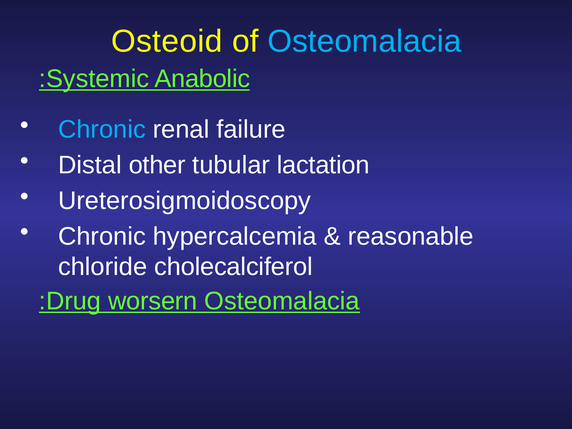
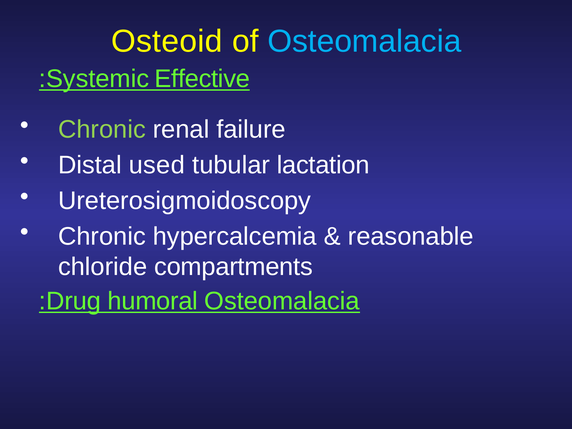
Anabolic: Anabolic -> Effective (202, 79)
Chronic colour: light blue -> light green (102, 130)
other: other -> used (157, 165)
cholecalciferol: cholecalciferol -> compartments (233, 267)
worsern: worsern -> humoral (153, 301)
